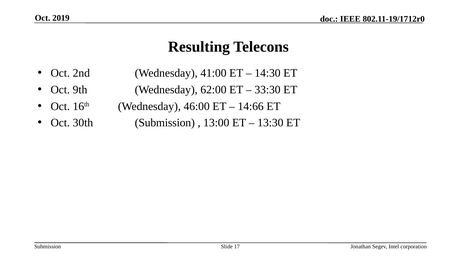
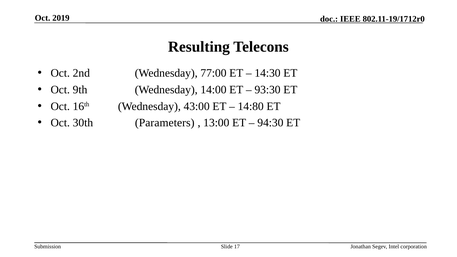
41:00: 41:00 -> 77:00 (213, 73)
62:00: 62:00 -> 14:00 (213, 90)
33:30: 33:30 -> 93:30 (268, 90)
46:00: 46:00 -> 43:00 (197, 106)
14:66: 14:66 -> 14:80 (251, 106)
30th Submission: Submission -> Parameters (165, 123)
13:30: 13:30 -> 94:30 (270, 123)
